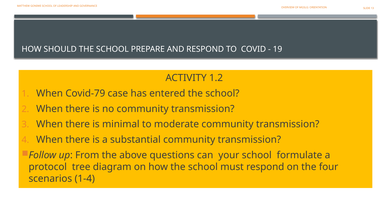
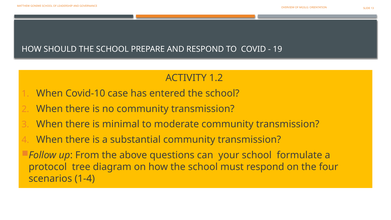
Covid-79: Covid-79 -> Covid-10 (85, 93)
